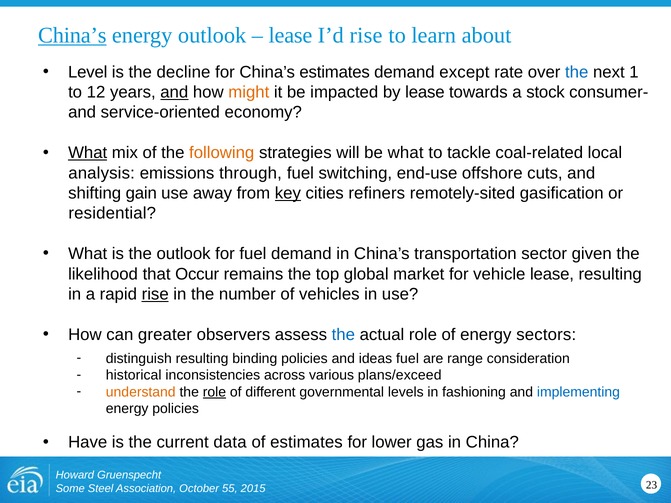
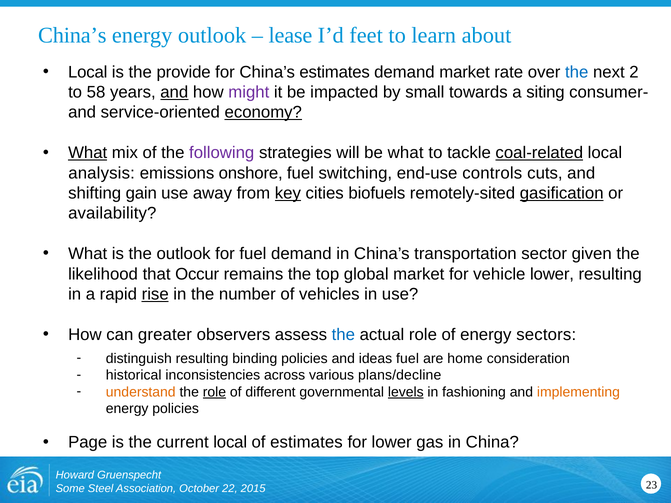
China’s underline: present -> none (72, 35)
I’d rise: rise -> feet (366, 35)
Level: Level -> Local (88, 72)
decline: decline -> provide (184, 72)
demand except: except -> market (465, 72)
1: 1 -> 2 (634, 72)
12: 12 -> 58 (96, 92)
might colour: orange -> purple (249, 92)
by lease: lease -> small (425, 92)
stock: stock -> siting (546, 92)
economy underline: none -> present (263, 112)
following colour: orange -> purple (222, 153)
coal-related underline: none -> present (539, 153)
through: through -> onshore (251, 173)
offshore: offshore -> controls (492, 173)
refiners: refiners -> biofuels (377, 193)
gasification underline: none -> present (562, 193)
residential: residential -> availability (112, 213)
vehicle lease: lease -> lower (552, 274)
range: range -> home (465, 359)
plans/exceed: plans/exceed -> plans/decline (400, 376)
levels underline: none -> present (406, 392)
implementing colour: blue -> orange (578, 392)
Have: Have -> Page (88, 443)
current data: data -> local (230, 443)
55: 55 -> 22 (230, 489)
